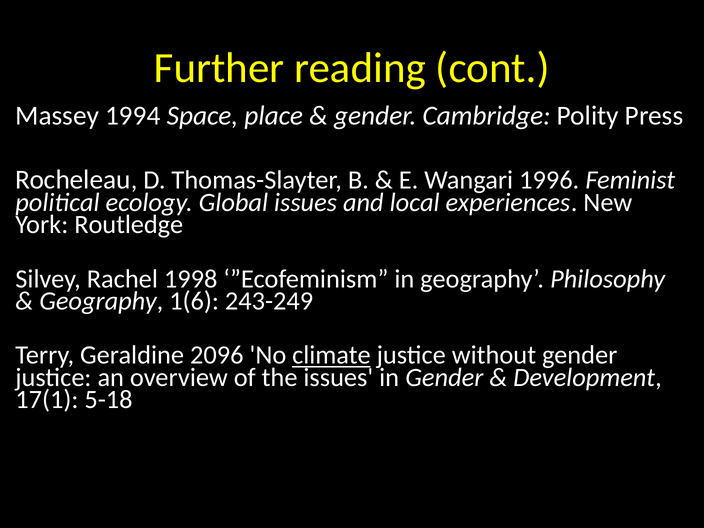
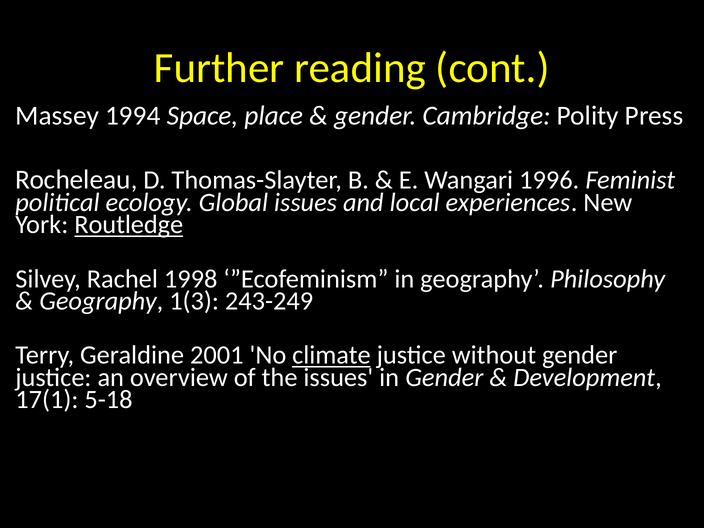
Routledge underline: none -> present (129, 225)
1(6: 1(6 -> 1(3 (194, 301)
2096: 2096 -> 2001 (217, 355)
